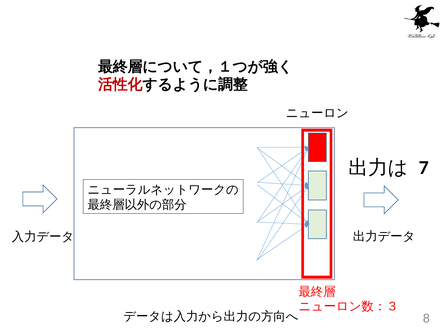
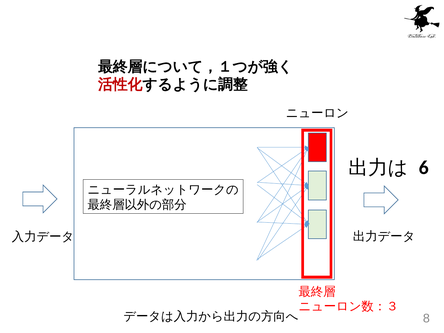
7: 7 -> 6 (424, 168)
